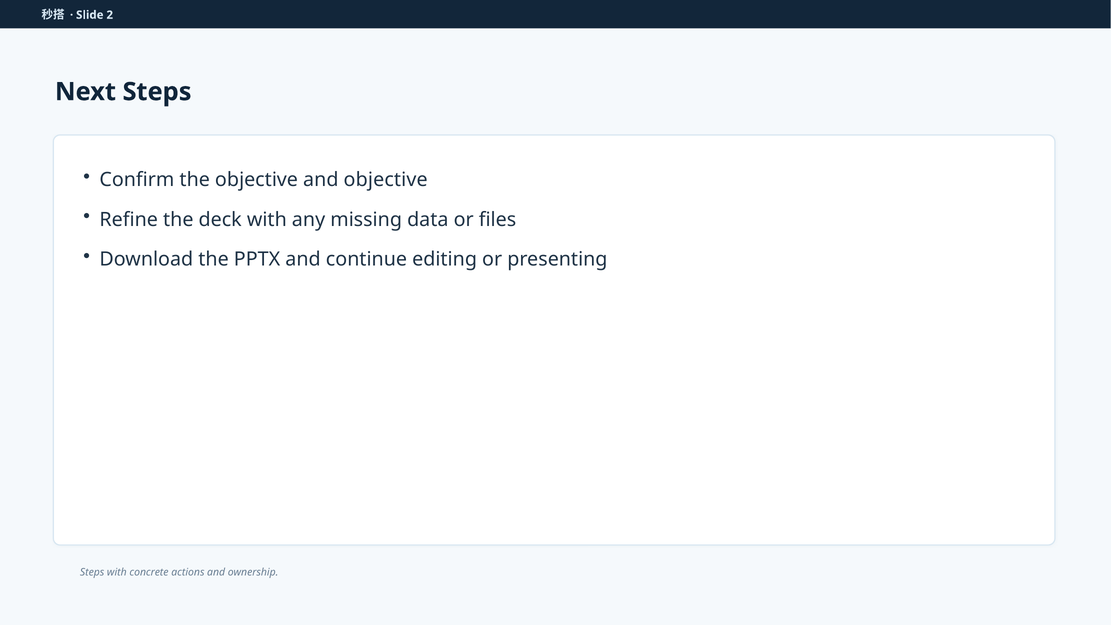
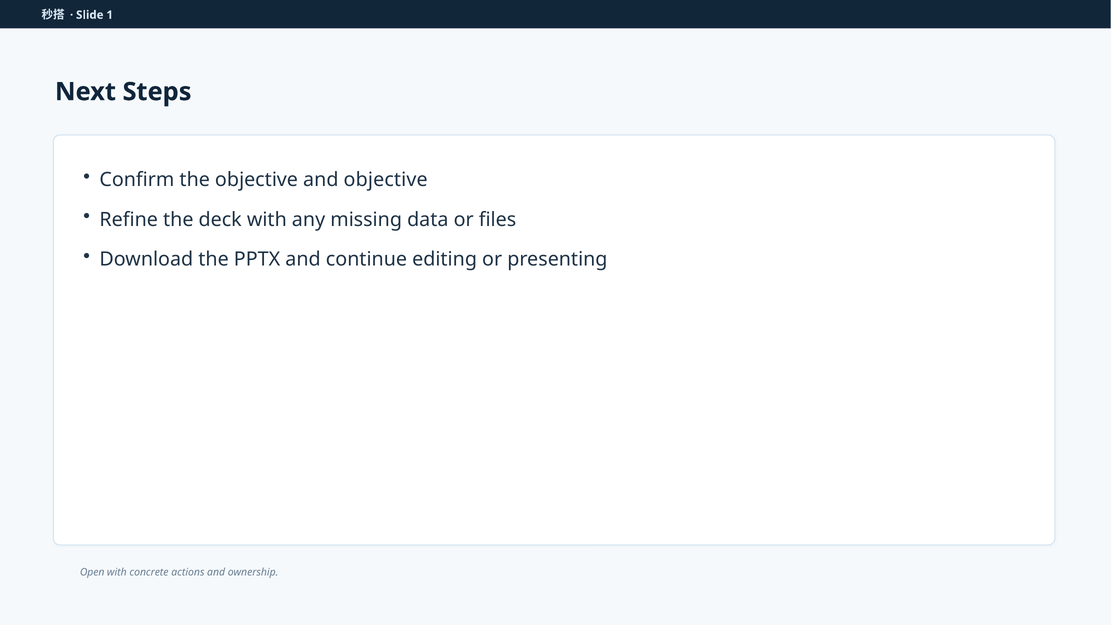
2: 2 -> 1 (110, 15)
Steps: Steps -> Open (92, 572)
